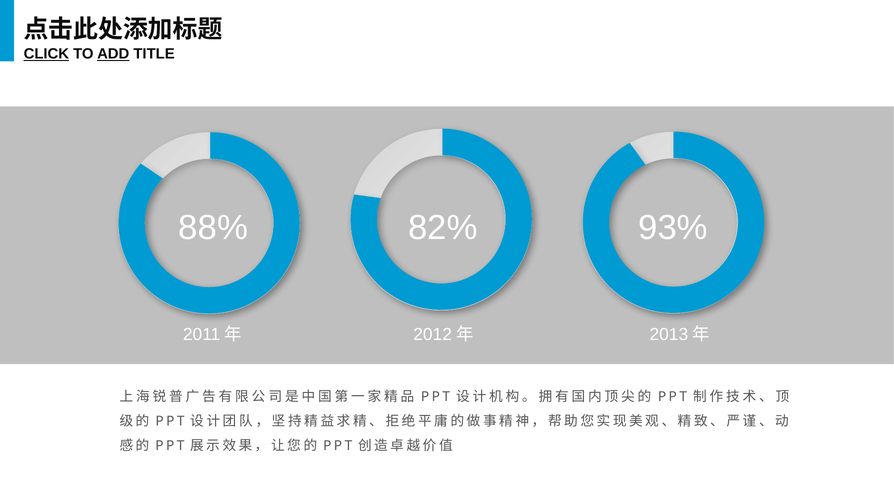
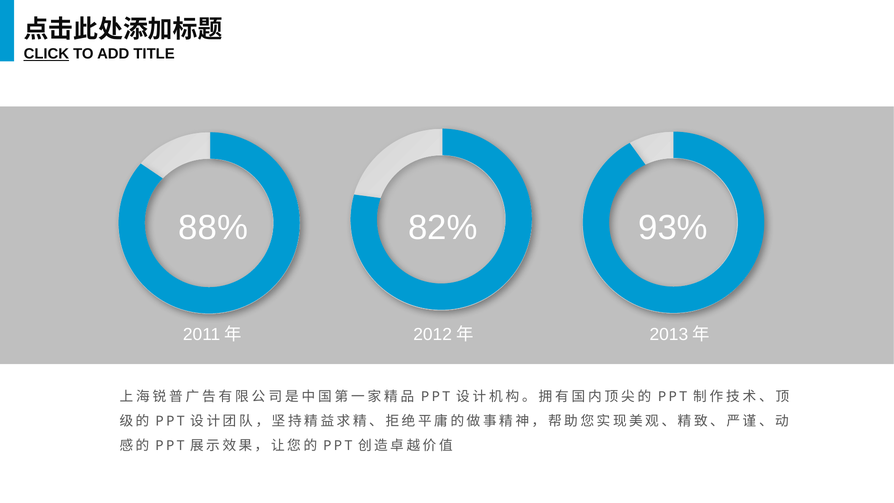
ADD underline: present -> none (113, 54)
